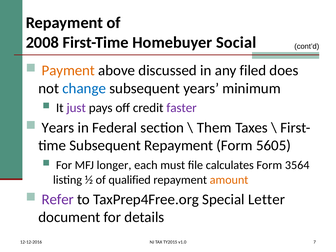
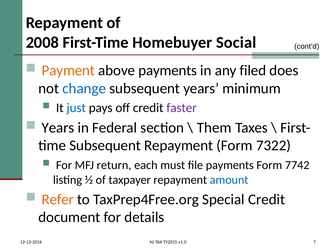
above discussed: discussed -> payments (168, 70)
just colour: purple -> blue (76, 108)
5605: 5605 -> 7322 (273, 146)
longer: longer -> return (114, 165)
file calculates: calculates -> payments (230, 165)
3564: 3564 -> 7742 (297, 165)
qualified: qualified -> taxpayer (130, 180)
amount colour: orange -> blue (229, 180)
Refer colour: purple -> orange (58, 199)
Special Letter: Letter -> Credit (267, 199)
